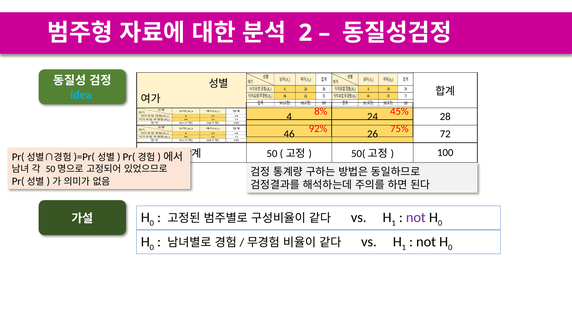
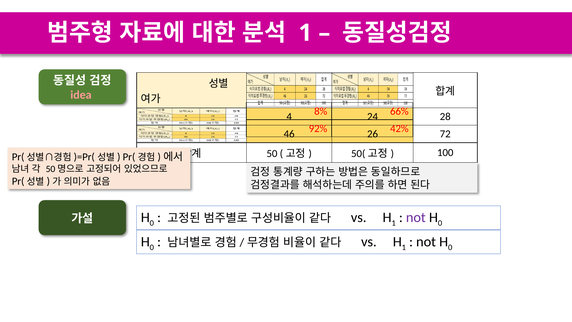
2: 2 -> 1 (305, 33)
idea colour: light blue -> pink (81, 95)
45%: 45% -> 66% (399, 111)
75%: 75% -> 42% (399, 128)
